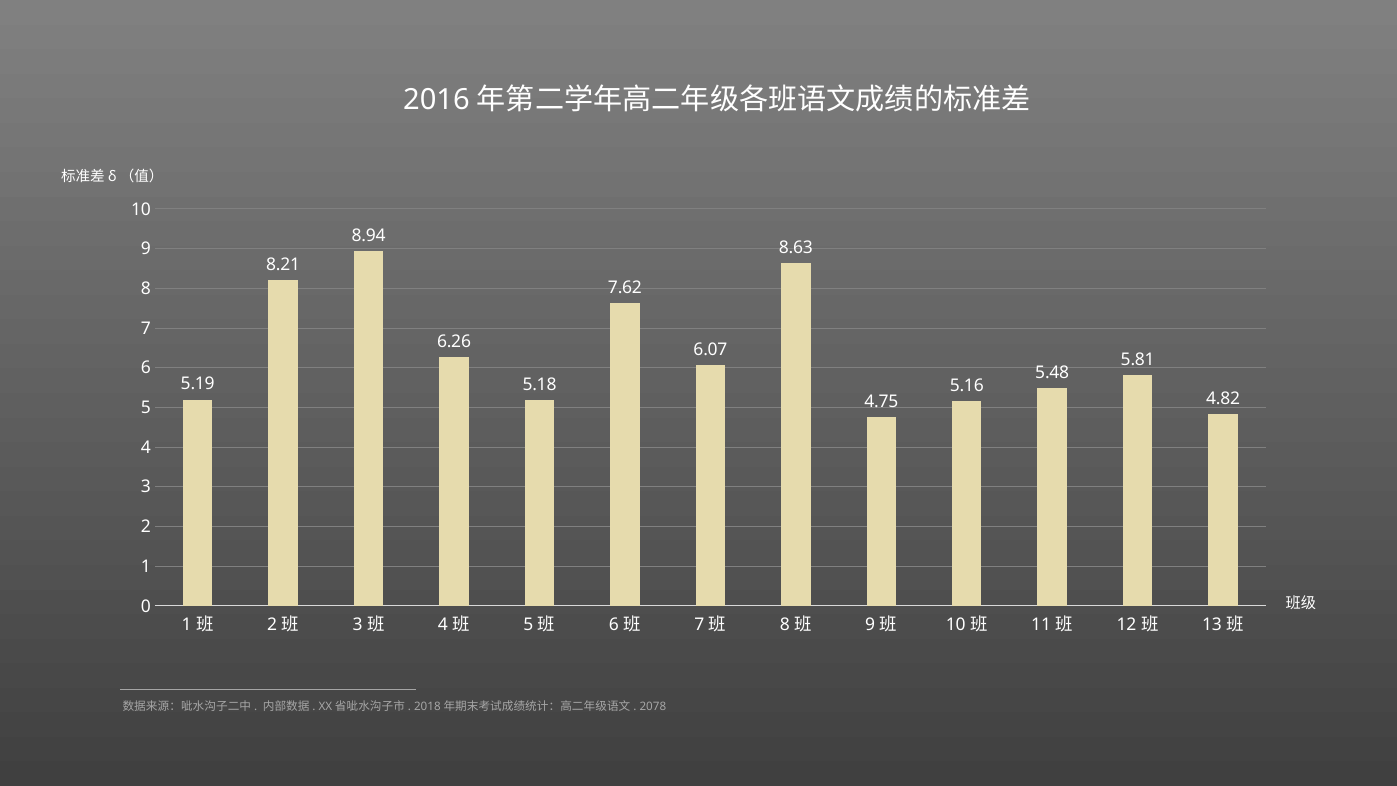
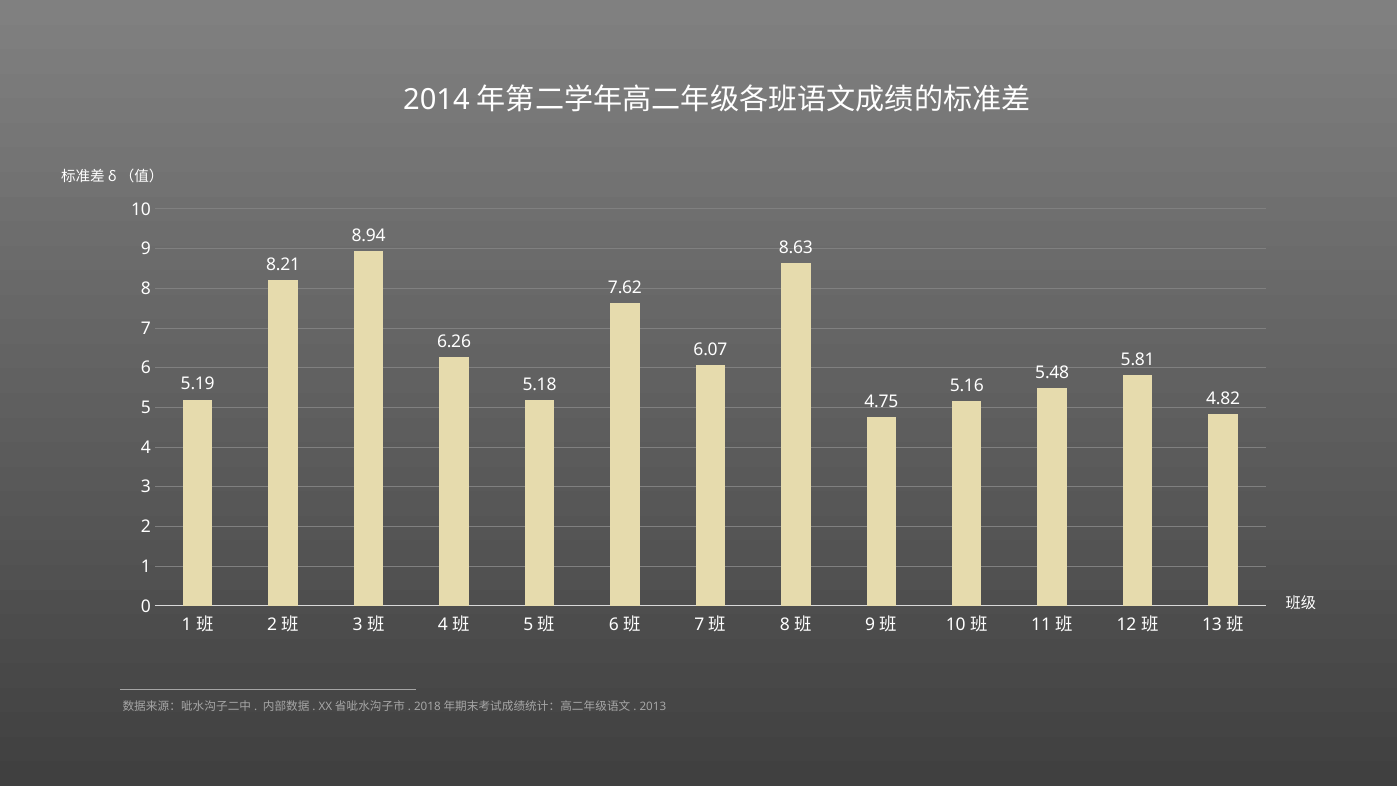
2016: 2016 -> 2014 (436, 100)
2078: 2078 -> 2013 (653, 707)
